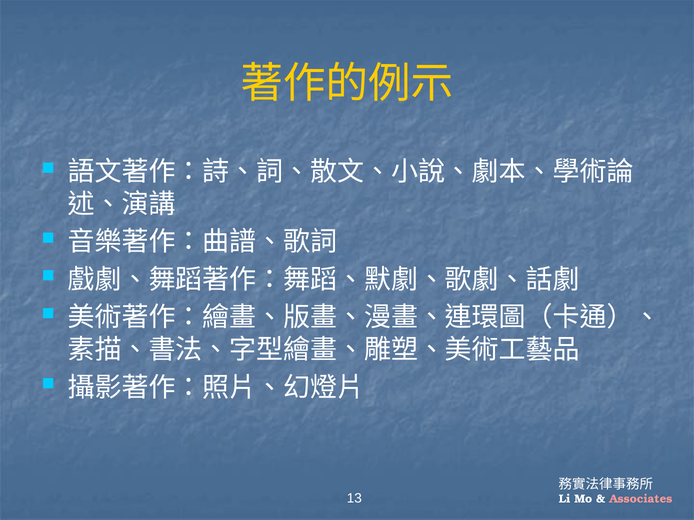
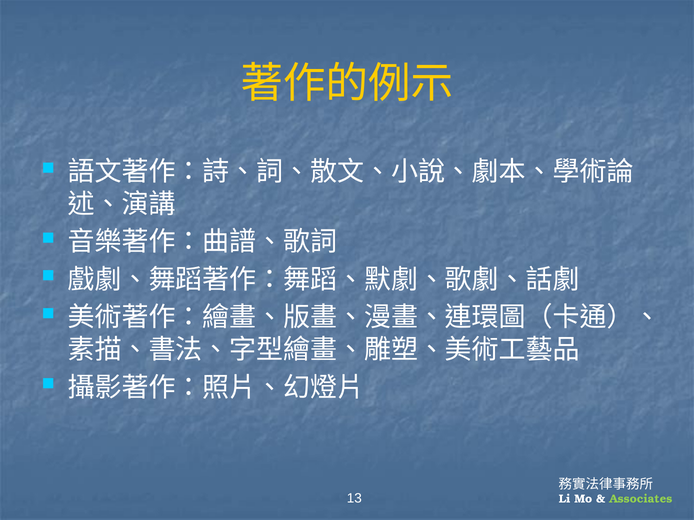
Associates colour: pink -> light green (641, 500)
